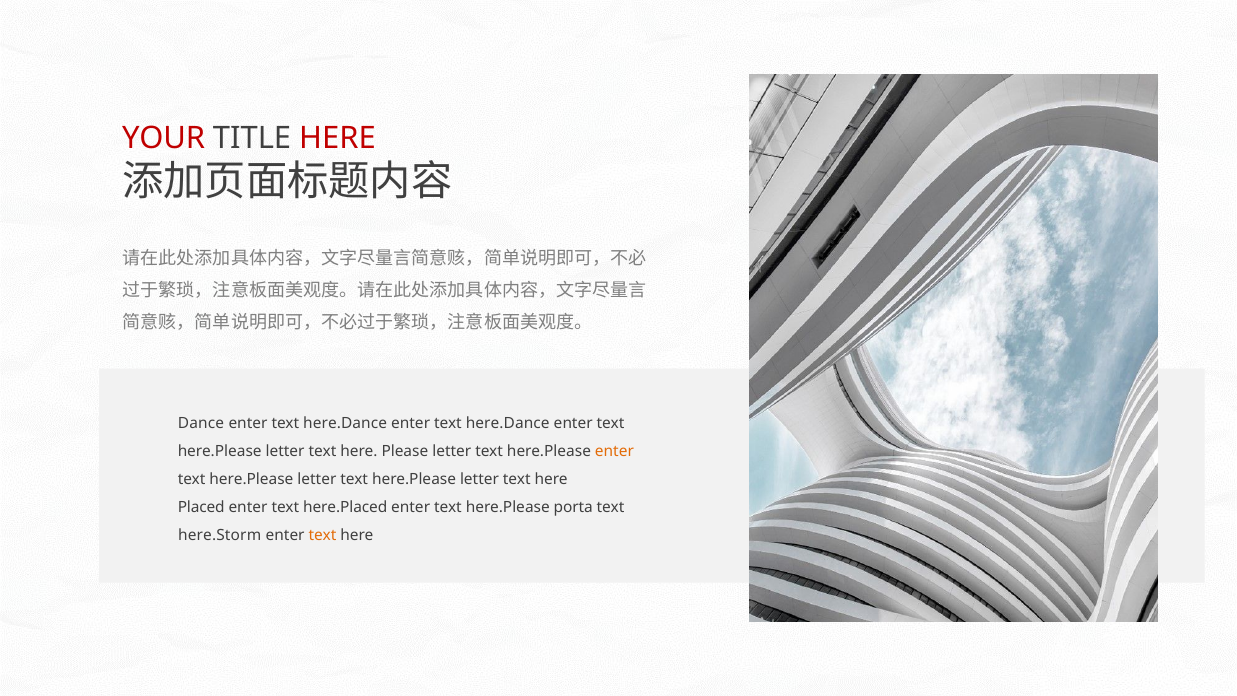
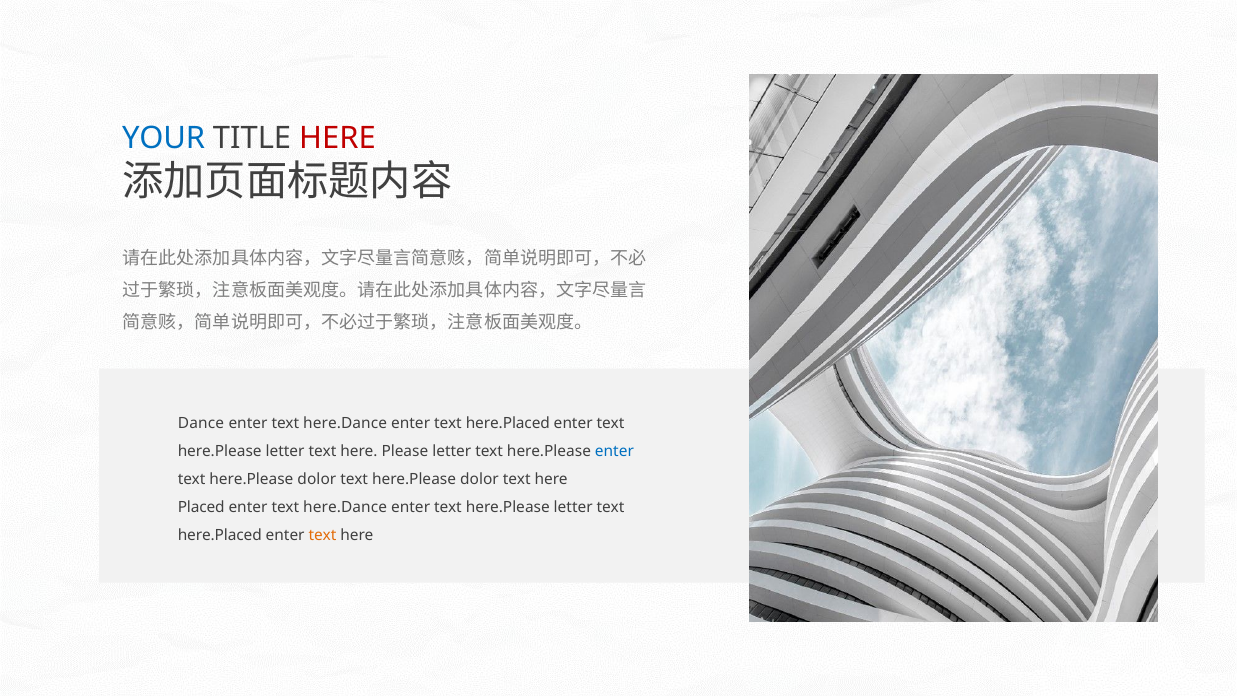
YOUR colour: red -> blue (164, 139)
here.Dance: here.Dance -> here.Placed (508, 424)
enter colour: orange -> blue (614, 451)
letter: letter -> dolor (317, 479)
letter: letter -> dolor (479, 479)
here.Placed: here.Placed -> here.Dance (345, 507)
porta: porta -> letter (573, 507)
here.Storm: here.Storm -> here.Placed (220, 535)
